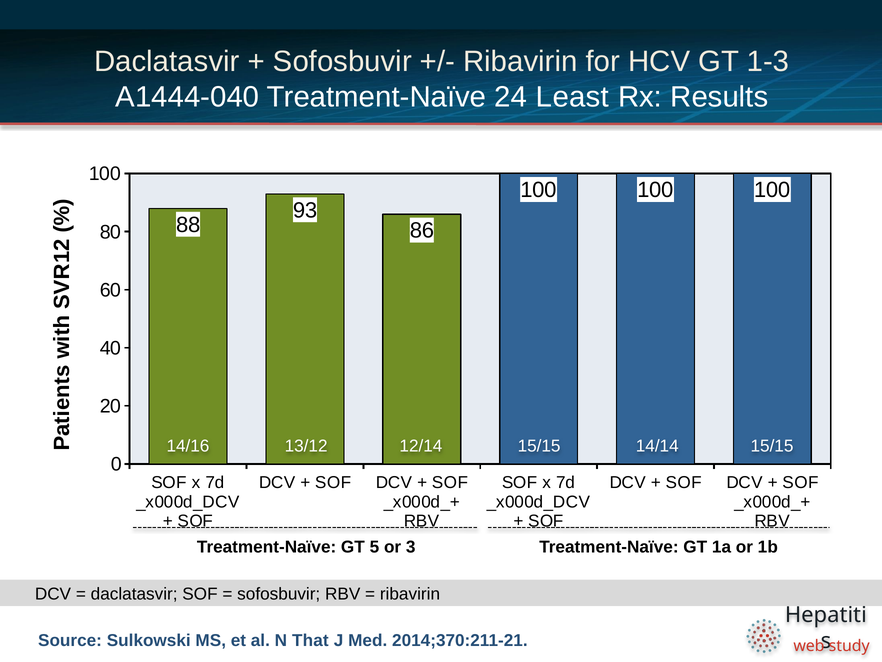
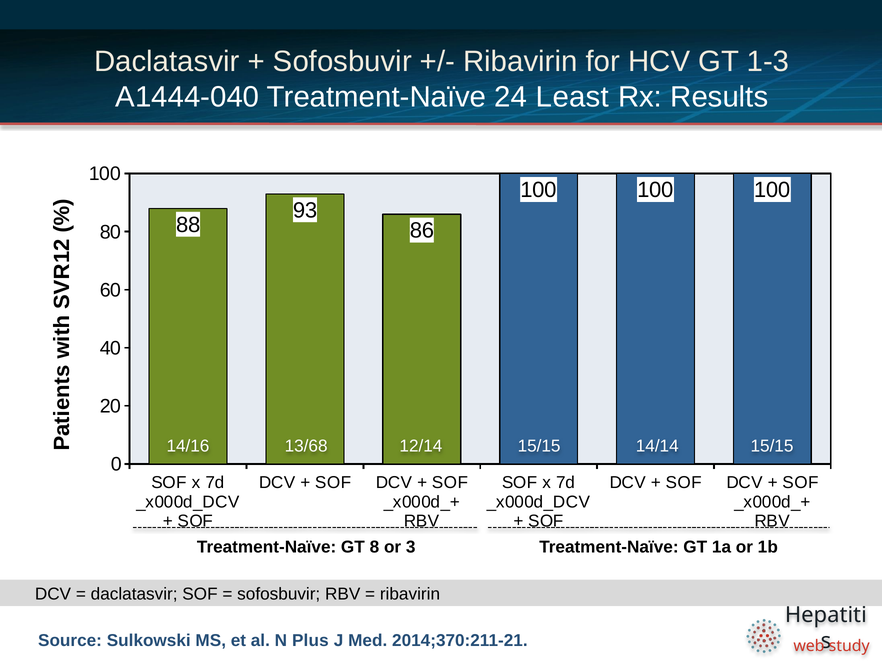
13/12: 13/12 -> 13/68 (306, 446)
5: 5 -> 8 (374, 547)
That: That -> Plus (310, 640)
